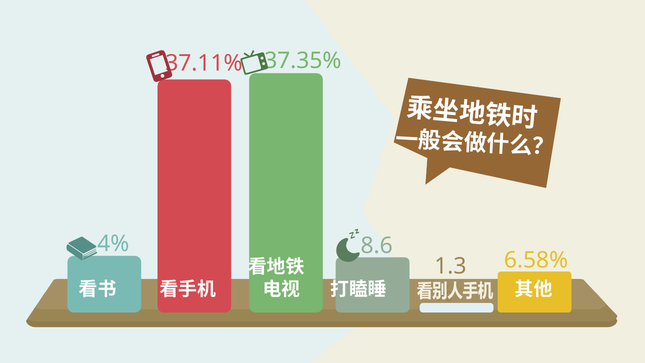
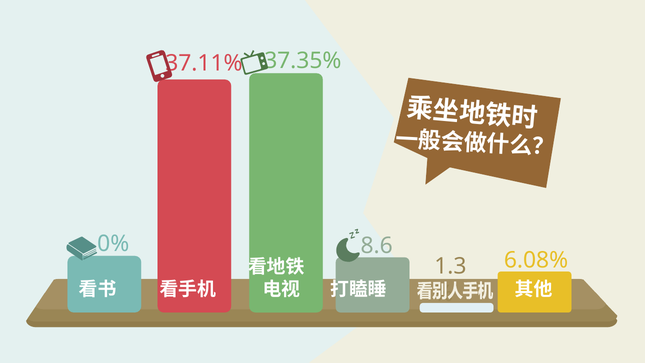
4%: 4% -> 0% (113, 243)
6.58%: 6.58% -> 6.08% (536, 260)
